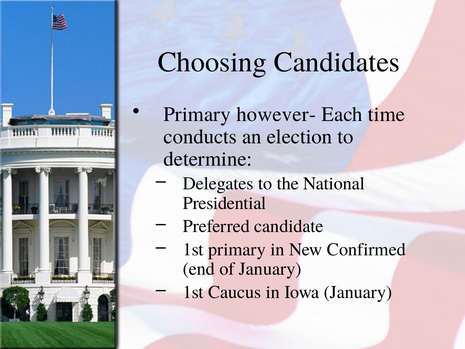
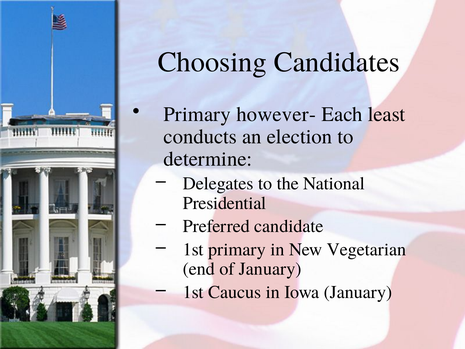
time: time -> least (387, 114)
Confirmed: Confirmed -> Vegetarian (366, 249)
